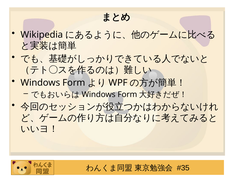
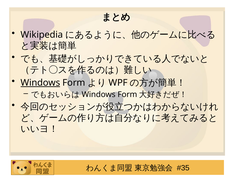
Windows underline: none -> present (40, 83)
